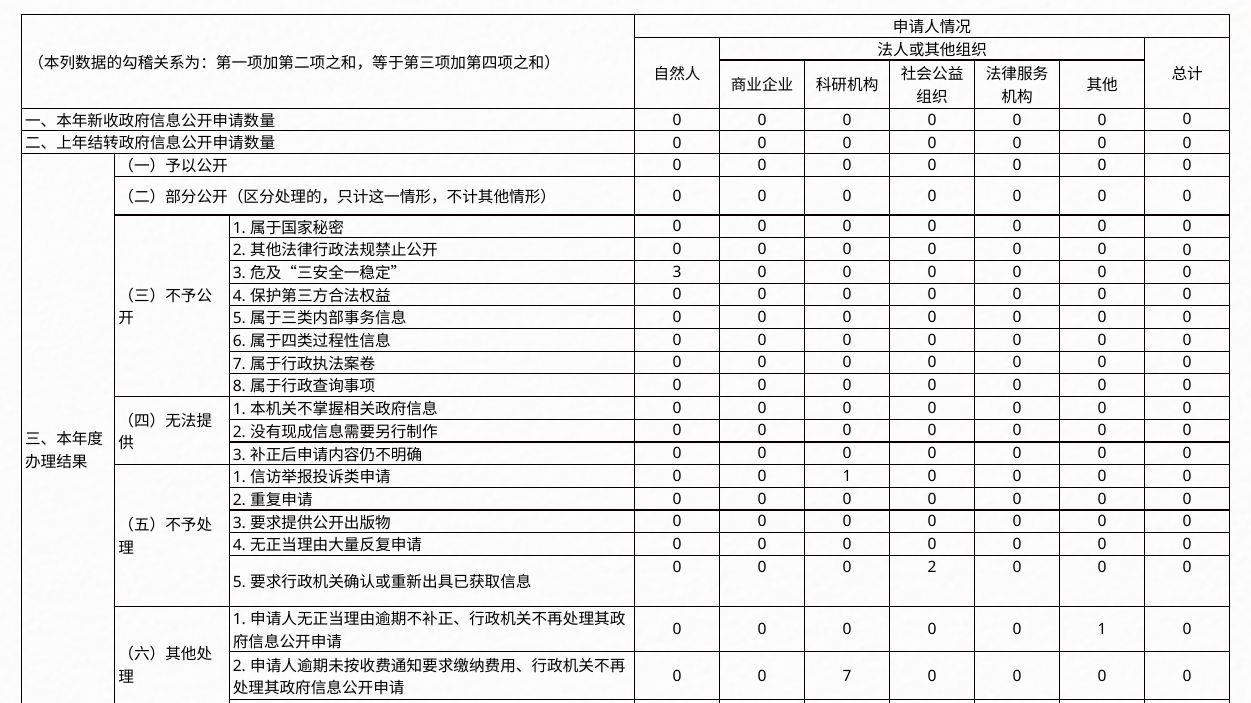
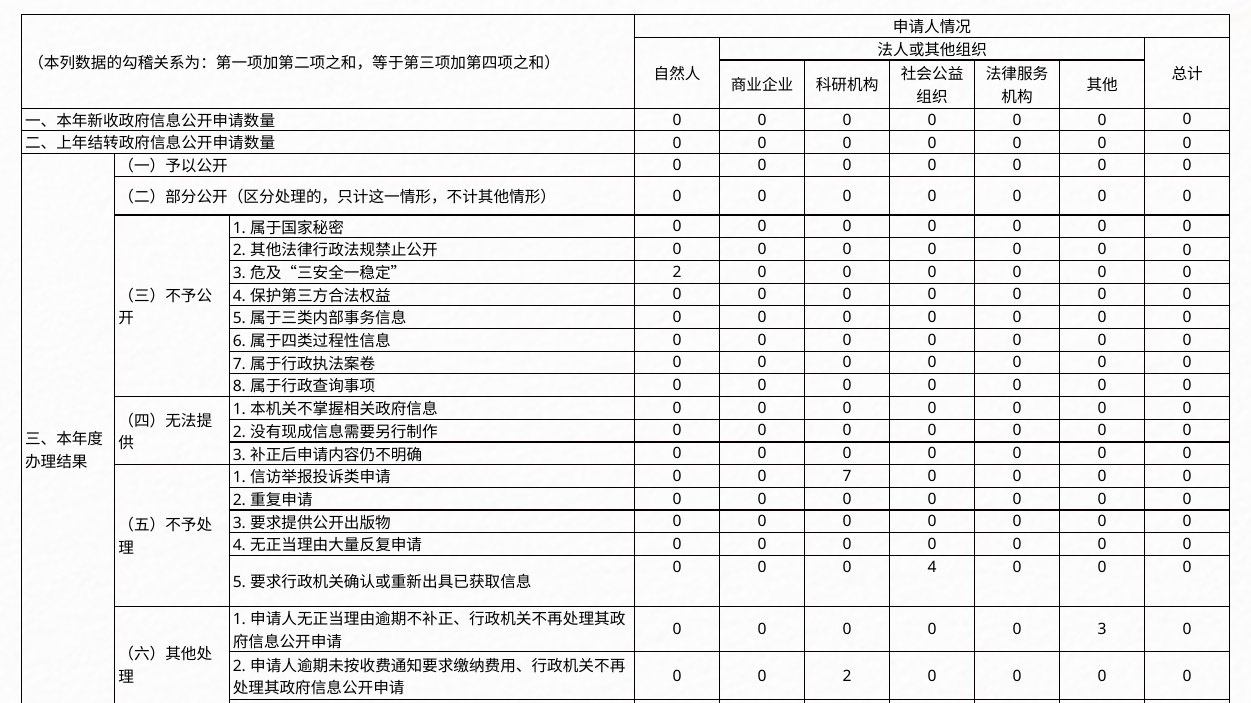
3: 3 -> 2 (677, 272)
1: 1 -> 7 (847, 477)
2: 2 -> 4 (932, 568)
1: 1 -> 3 (1102, 630)
7: 7 -> 2 (847, 677)
